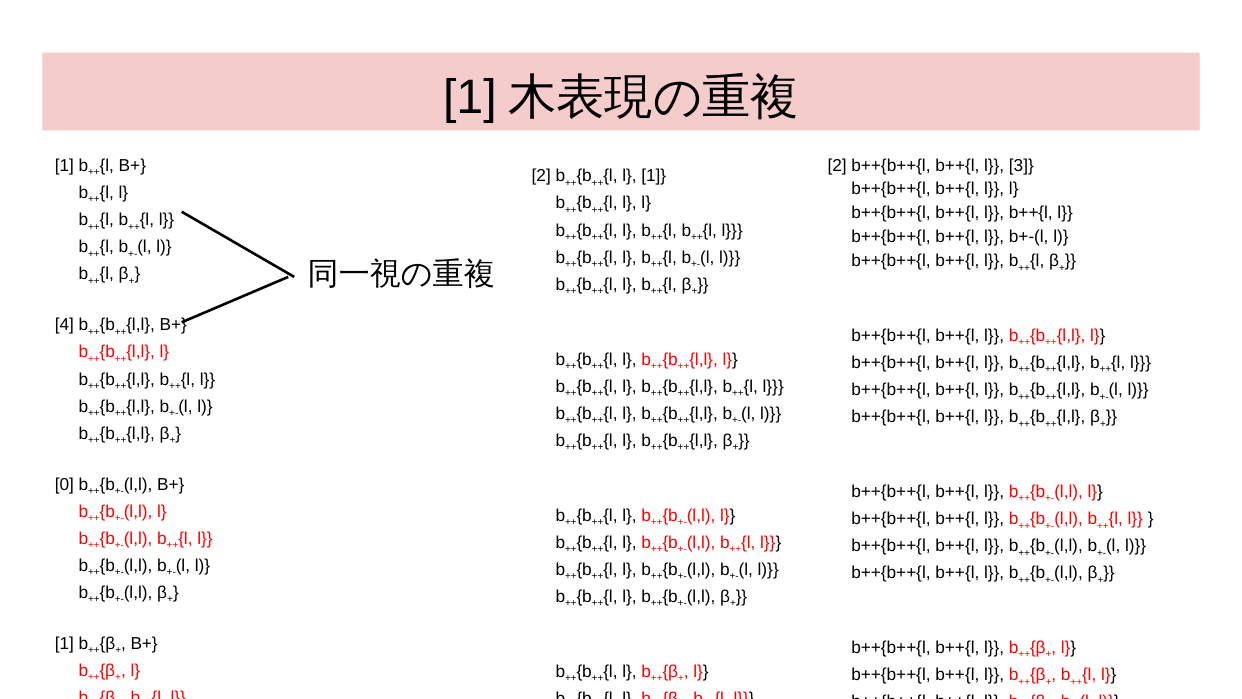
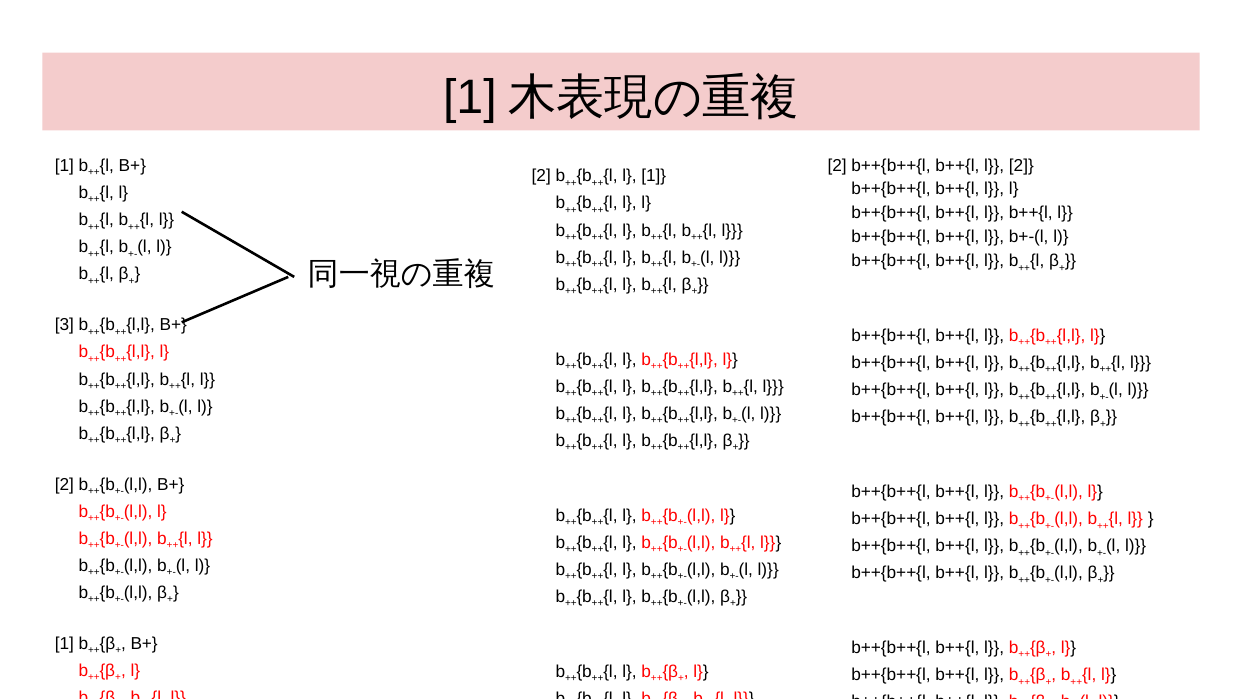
l 3: 3 -> 2 (1021, 165)
4: 4 -> 3 (64, 325)
0: 0 -> 2 (64, 484)
